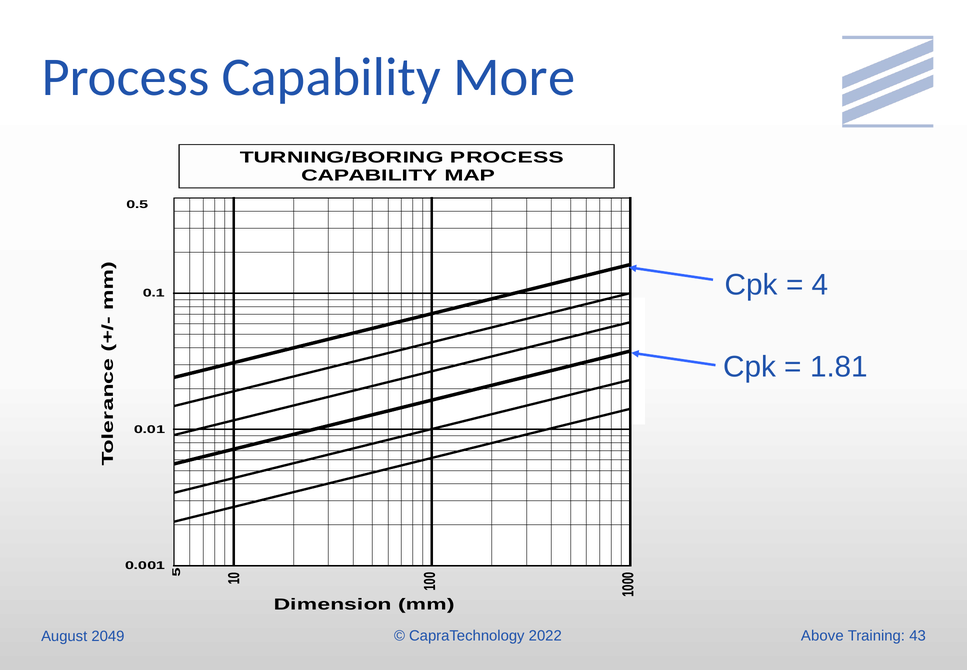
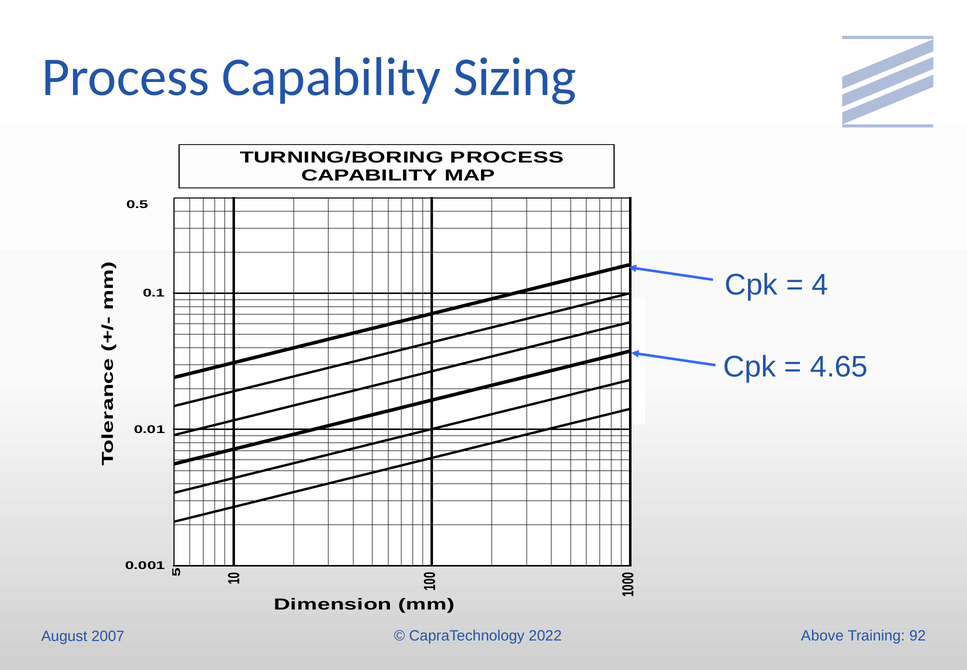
More: More -> Sizing (515, 77)
1.81: 1.81 -> 4.65 (839, 367)
2049: 2049 -> 2007 (108, 636)
43: 43 -> 92 (918, 636)
